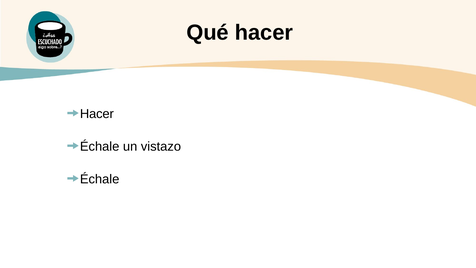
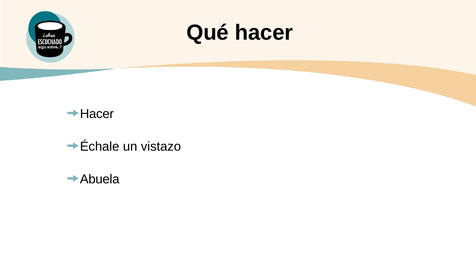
Échale: Échale -> Abuela (100, 179)
